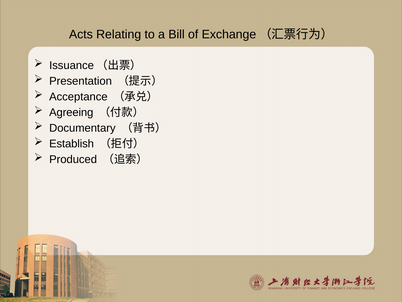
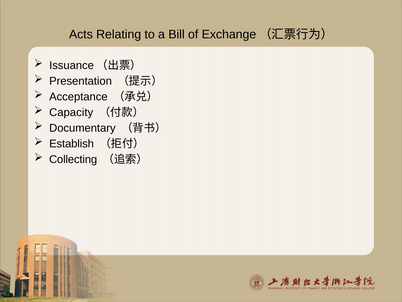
Agreeing: Agreeing -> Capacity (71, 112)
Produced: Produced -> Collecting (73, 159)
